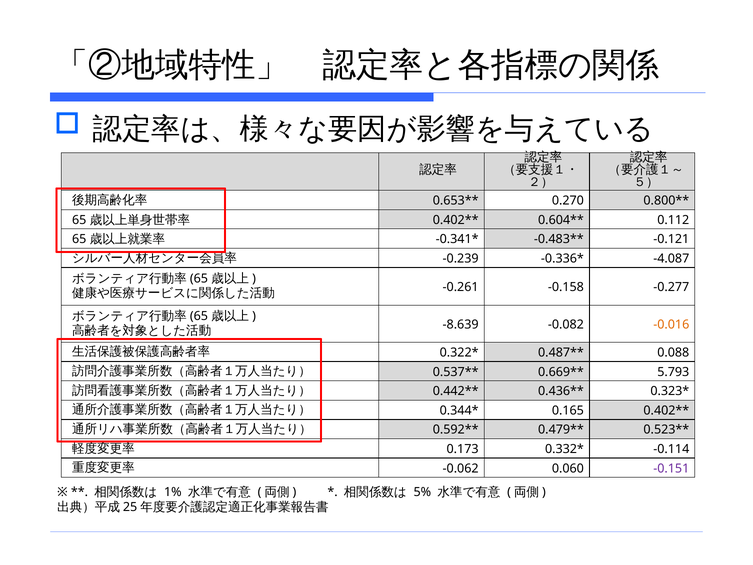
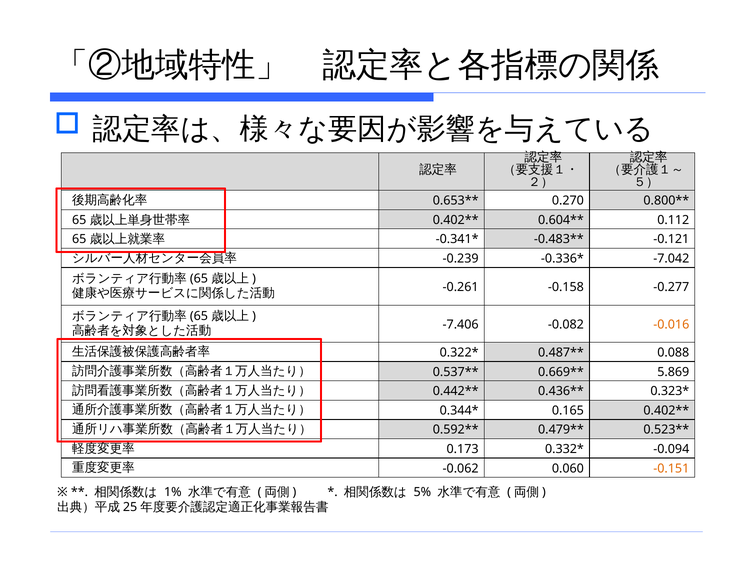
-4.087: -4.087 -> -7.042 (671, 258)
-8.639: -8.639 -> -7.406 (461, 324)
5.793: 5.793 -> 5.869 (673, 372)
-0.114: -0.114 -> -0.094 (671, 449)
-0.151 colour: purple -> orange (671, 468)
